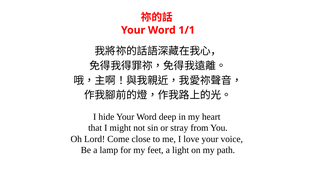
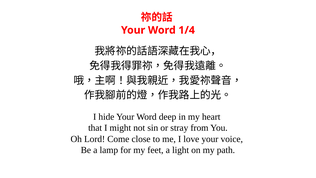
1/1: 1/1 -> 1/4 (187, 30)
